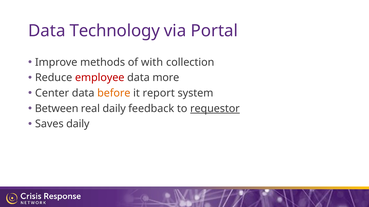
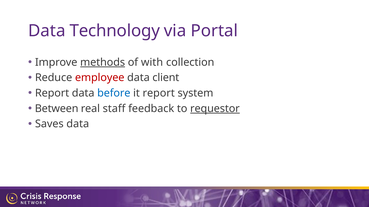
methods underline: none -> present (103, 62)
more: more -> client (166, 78)
Center: Center -> Report (52, 93)
before colour: orange -> blue (114, 93)
real daily: daily -> staff (114, 109)
Saves daily: daily -> data (78, 124)
